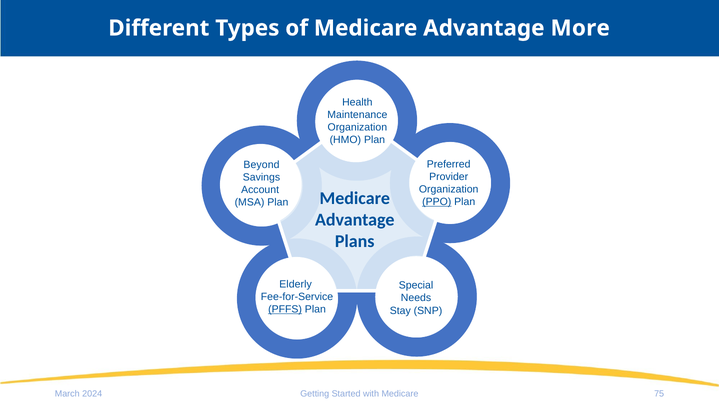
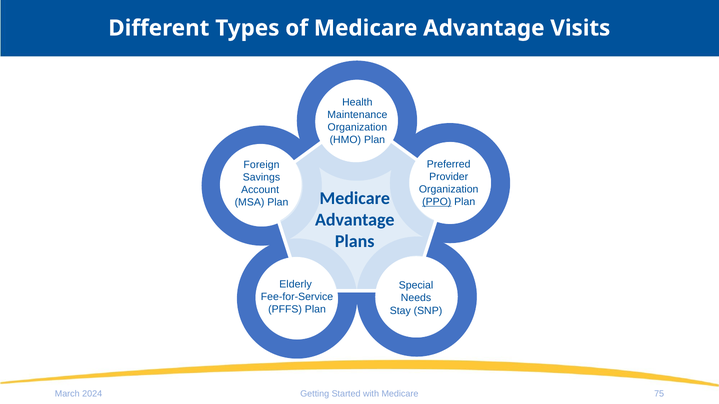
More: More -> Visits (580, 28)
Beyond: Beyond -> Foreign (262, 165)
PFFS underline: present -> none (285, 310)
